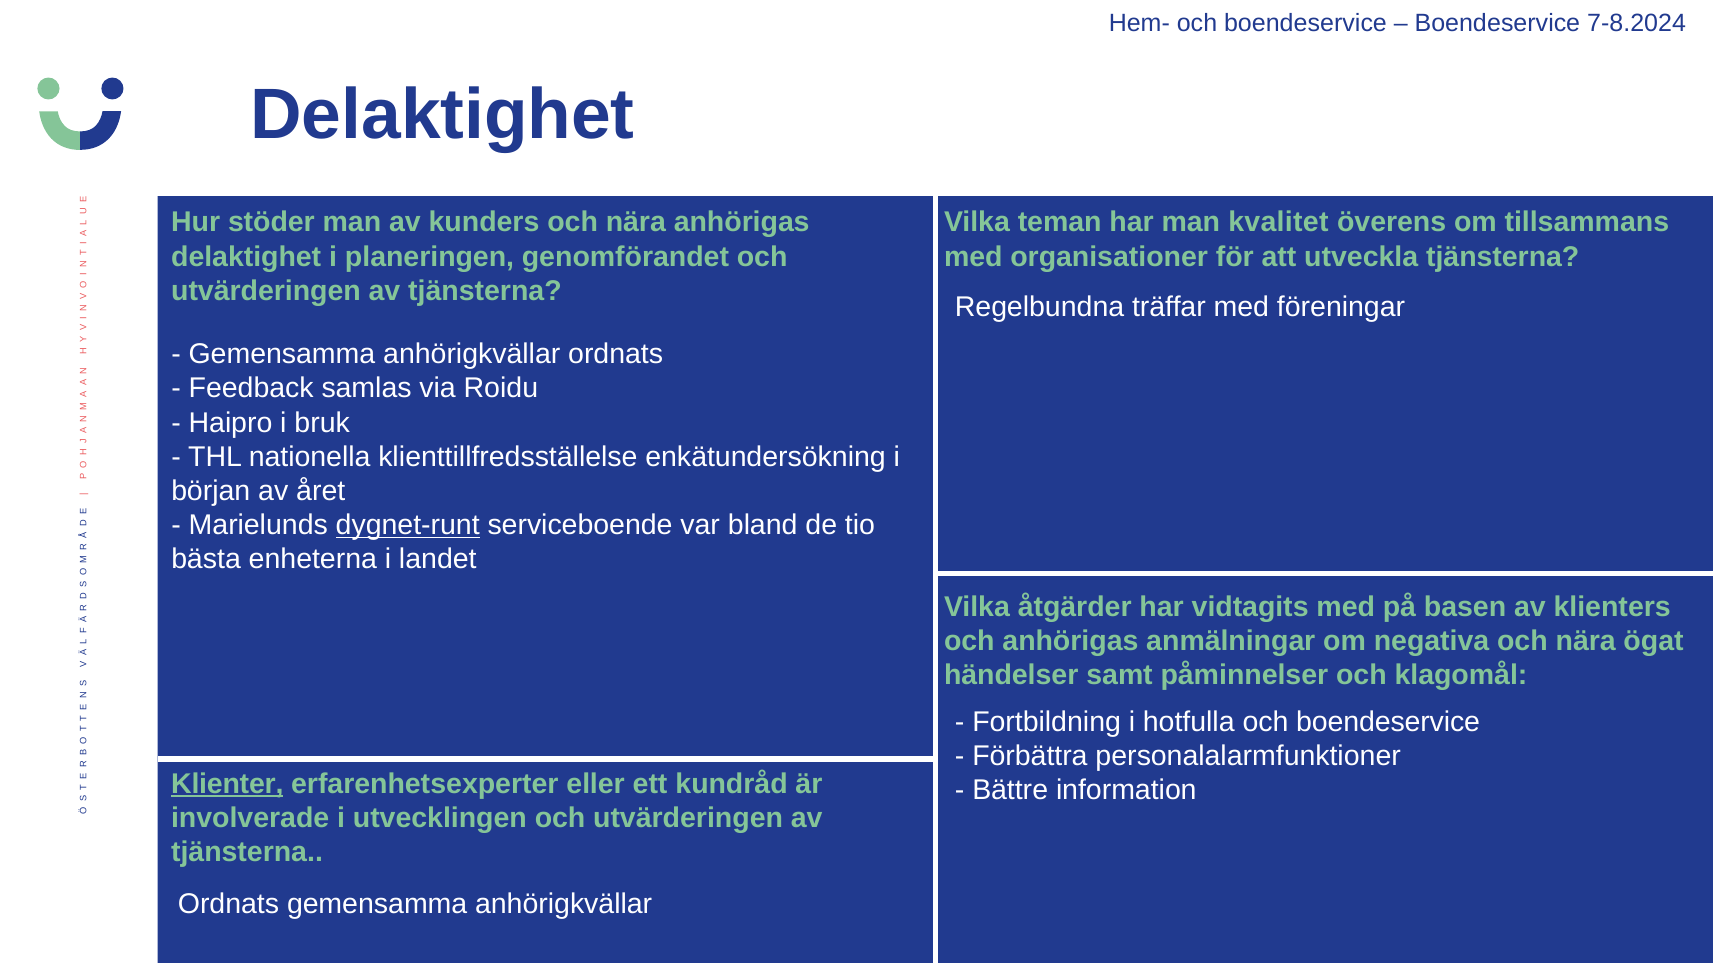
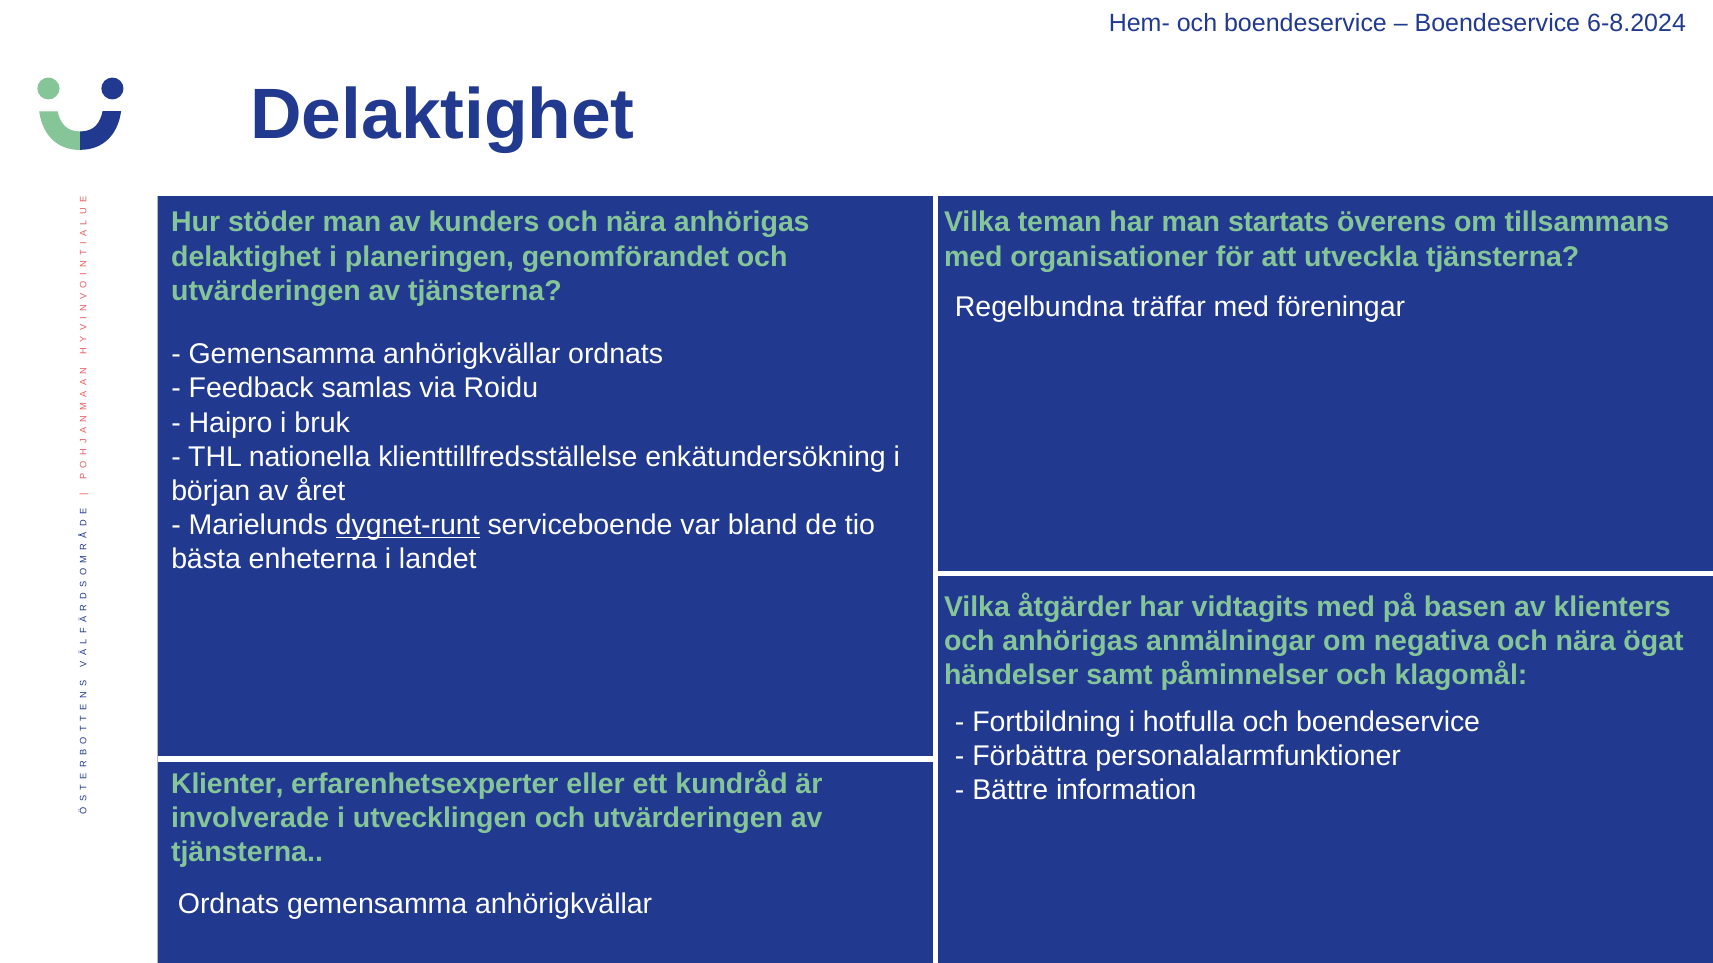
7-8.2024: 7-8.2024 -> 6-8.2024 (1637, 23)
kvalitet: kvalitet -> startats (1279, 223)
Klienter underline: present -> none (227, 784)
